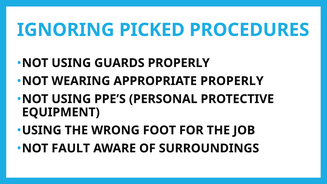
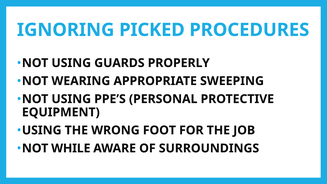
APPROPRIATE PROPERLY: PROPERLY -> SWEEPING (232, 81)
FAULT: FAULT -> WHILE (71, 148)
